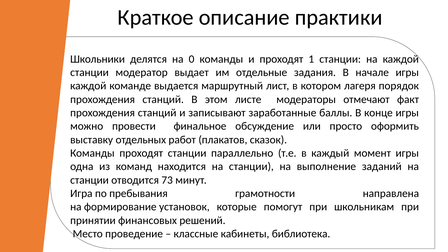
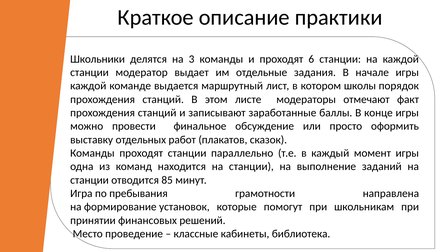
0: 0 -> 3 (192, 59)
1: 1 -> 6 (311, 59)
лагеря: лагеря -> школы (360, 86)
73: 73 -> 85 (167, 180)
